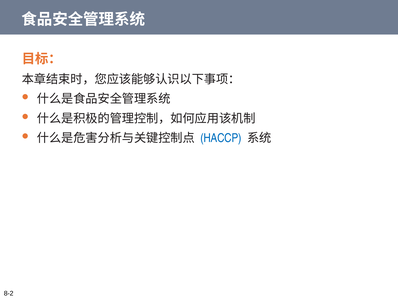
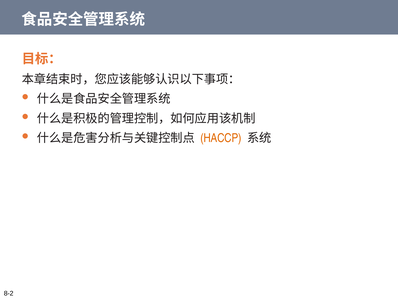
HACCP colour: blue -> orange (221, 138)
